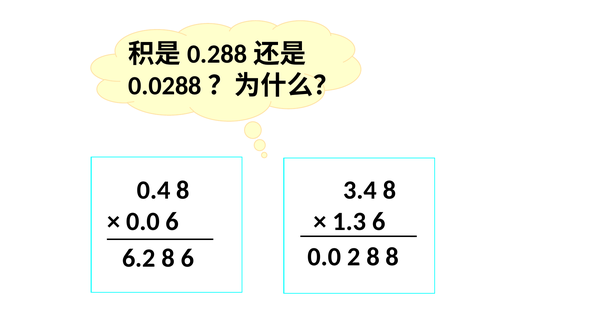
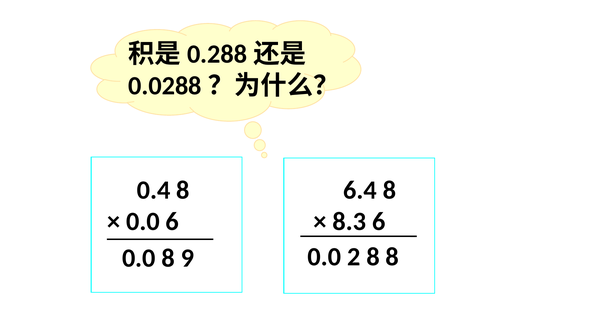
3.4: 3.4 -> 6.4 (360, 190)
1.3: 1.3 -> 8.3 (349, 221)
6.2: 6.2 -> 0.0 (139, 258)
8 6: 6 -> 9 (188, 258)
